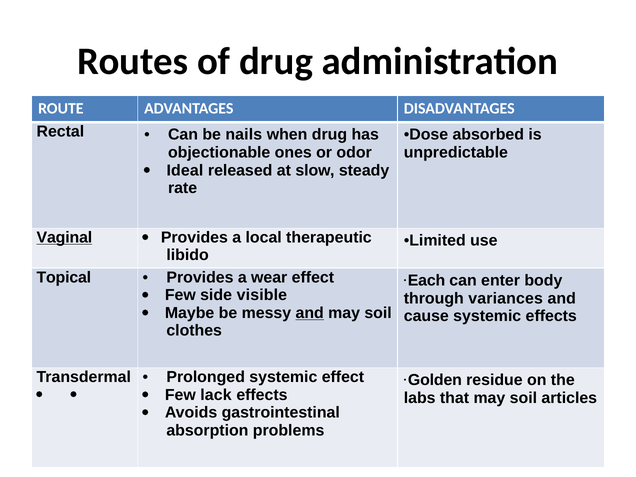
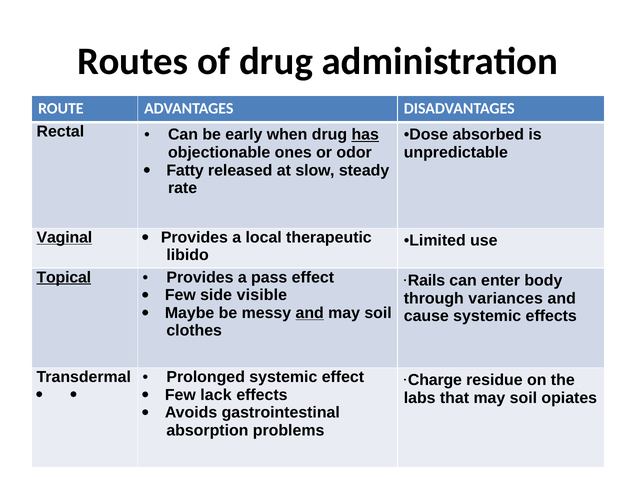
nails: nails -> early (244, 135)
has underline: none -> present (365, 135)
Ideal: Ideal -> Fatty (185, 170)
Topical underline: none -> present (64, 277)
wear: wear -> pass (269, 277)
Each: Each -> Rails (427, 280)
Golden: Golden -> Charge (435, 380)
articles: articles -> opiates (569, 398)
